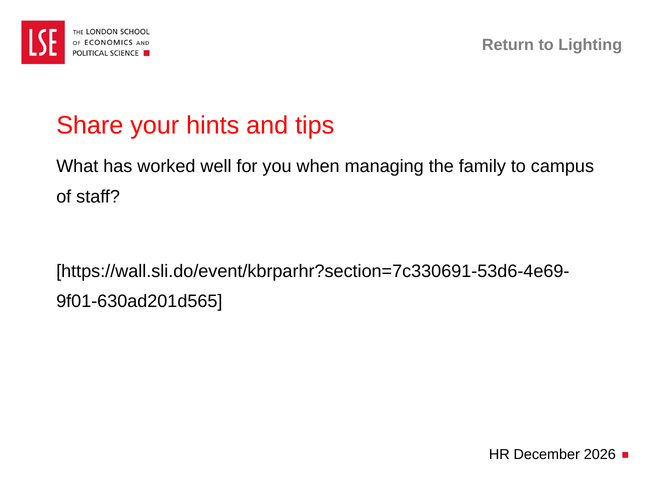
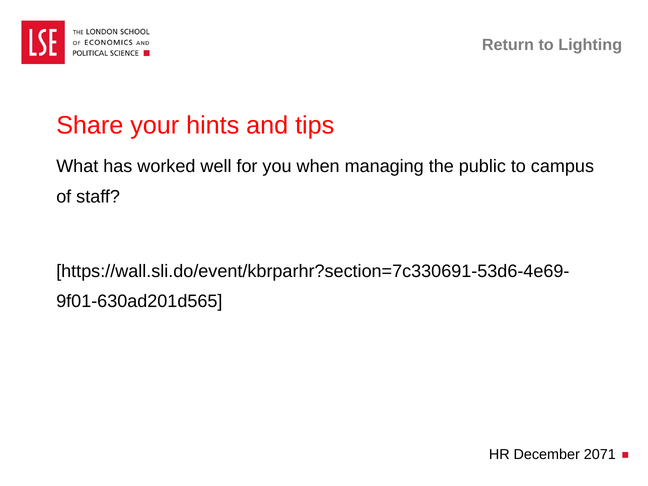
family: family -> public (482, 166)
2026: 2026 -> 2071 (600, 454)
